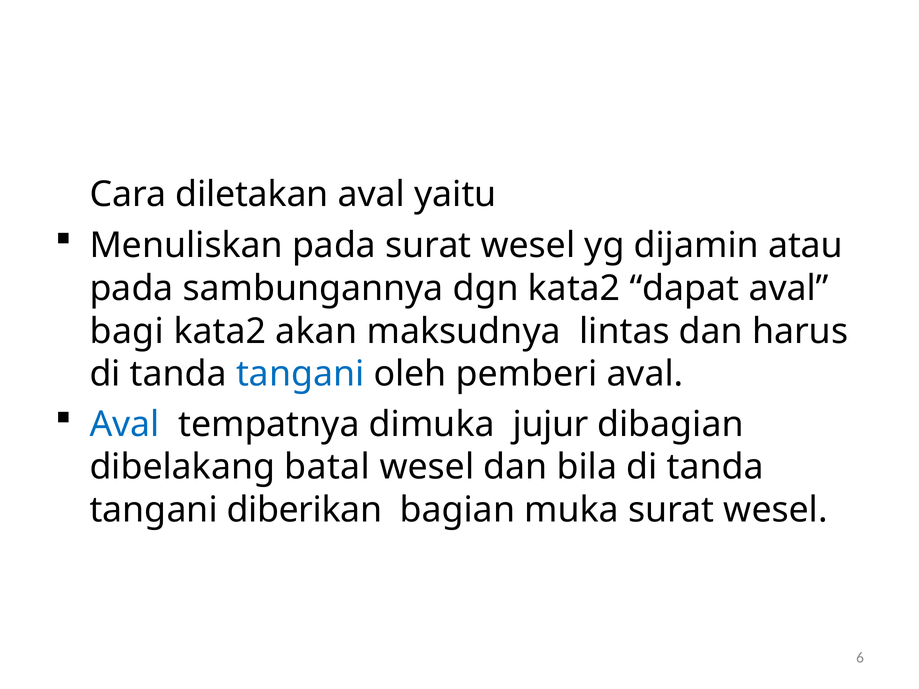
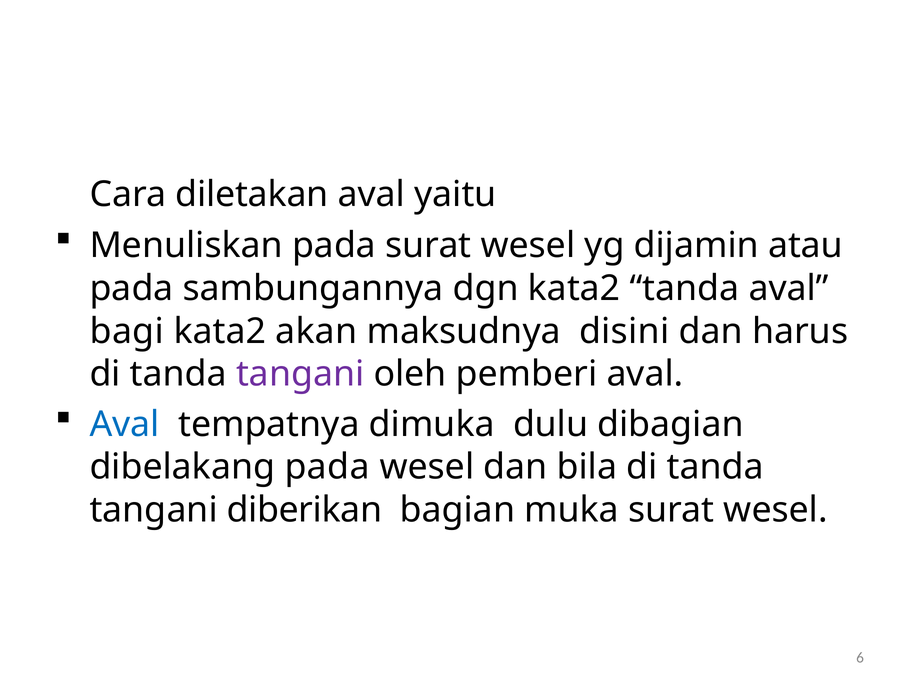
kata2 dapat: dapat -> tanda (684, 288)
lintas: lintas -> disini (624, 331)
tangani colour: blue -> purple (300, 374)
jujur: jujur -> dulu (551, 424)
dibelakang batal: batal -> pada (327, 467)
